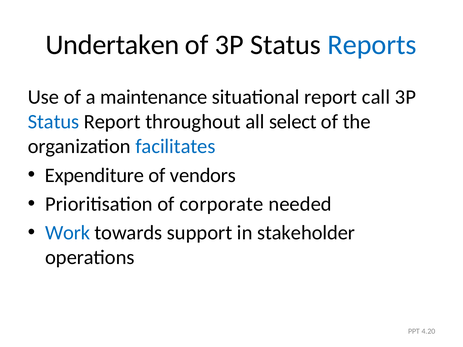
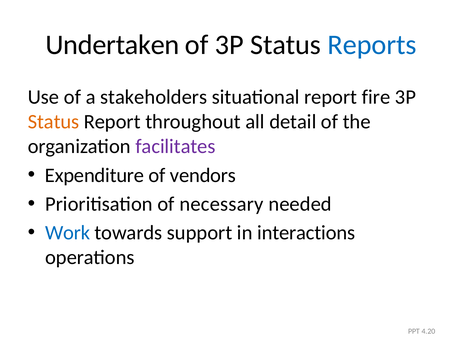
maintenance: maintenance -> stakeholders (154, 97)
call: call -> fire (376, 97)
Status colour: blue -> orange (54, 122)
select: select -> detail (293, 122)
facilitates colour: blue -> purple (175, 147)
corporate: corporate -> necessary (221, 204)
stakeholder: stakeholder -> interactions (306, 233)
